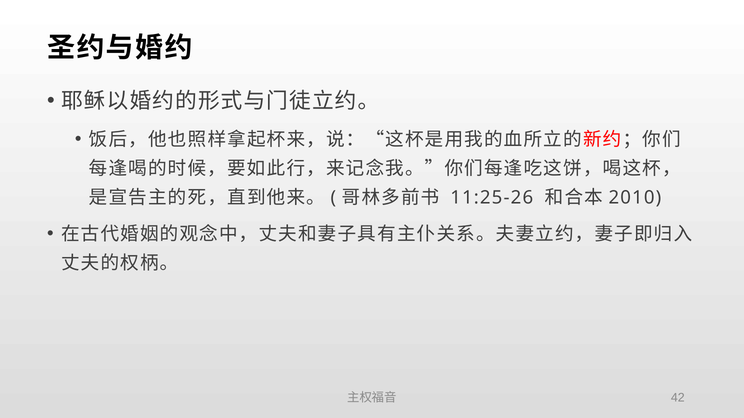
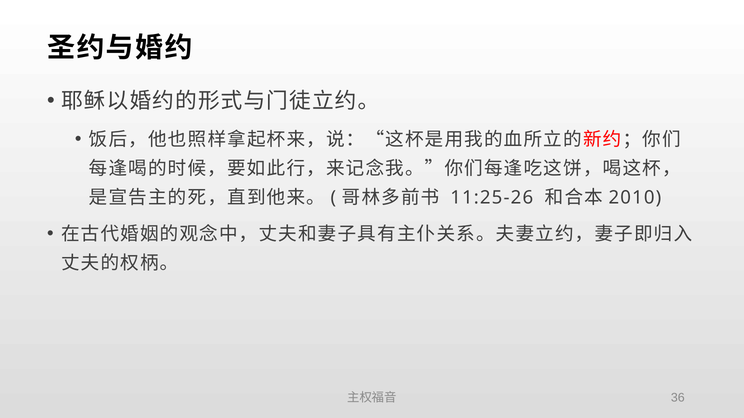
42: 42 -> 36 (678, 398)
